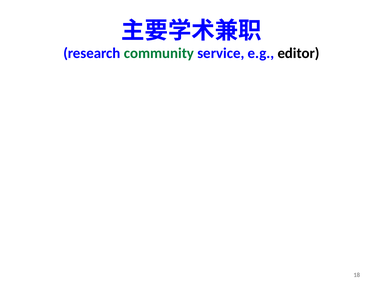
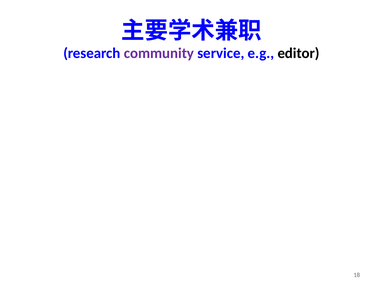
community colour: green -> purple (159, 53)
